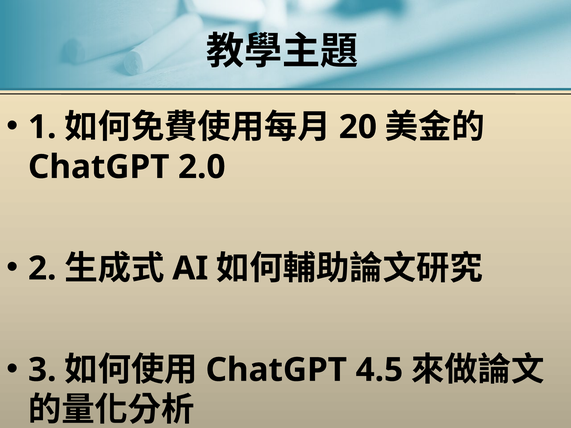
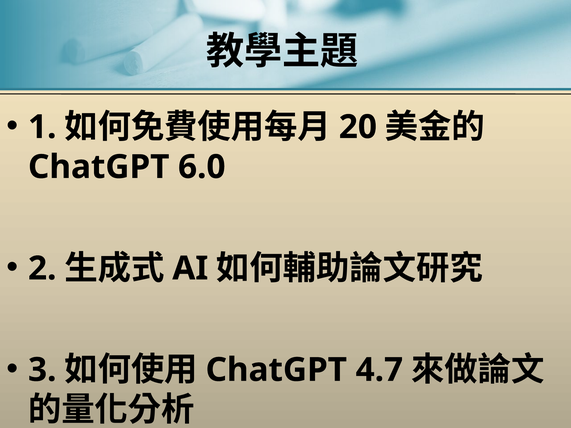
2.0: 2.0 -> 6.0 (202, 167)
4.5: 4.5 -> 4.7 (379, 370)
